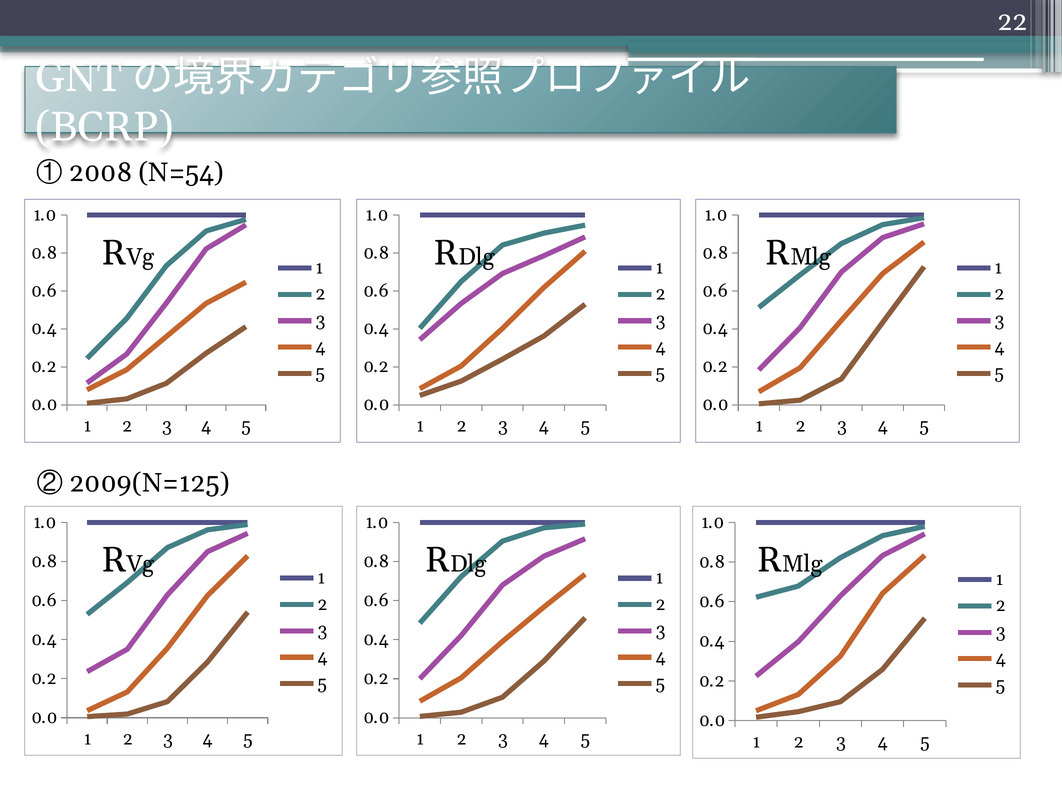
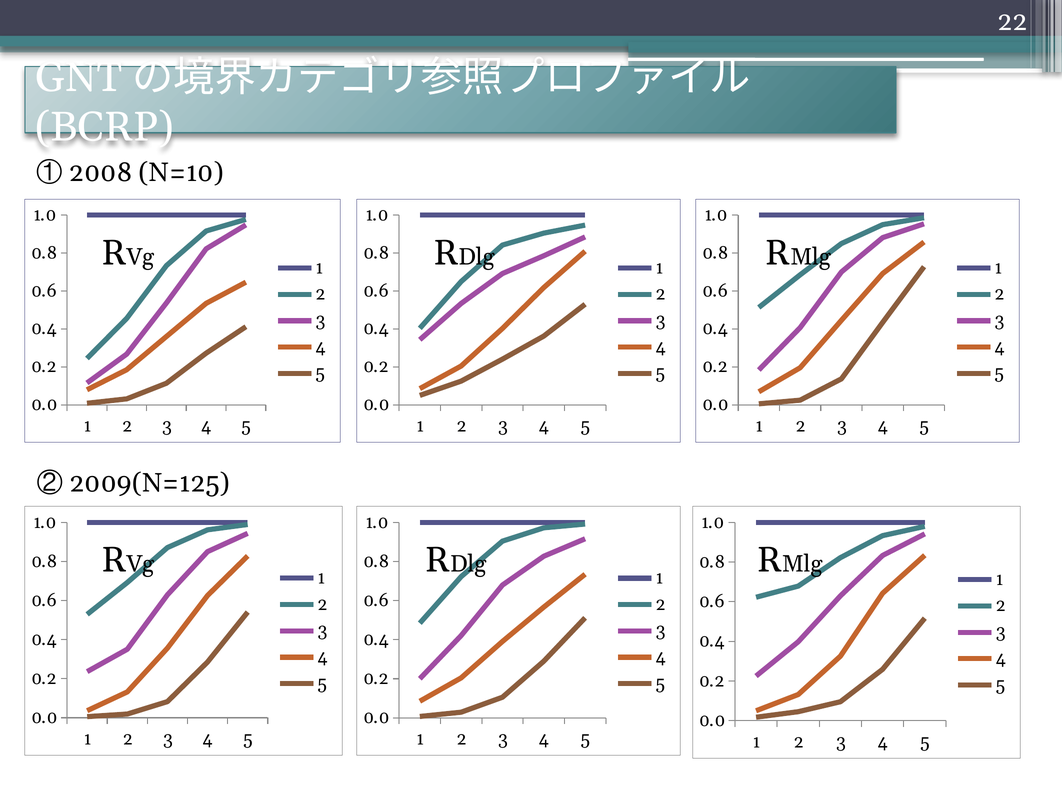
N=54: N=54 -> N=10 (181, 172)
